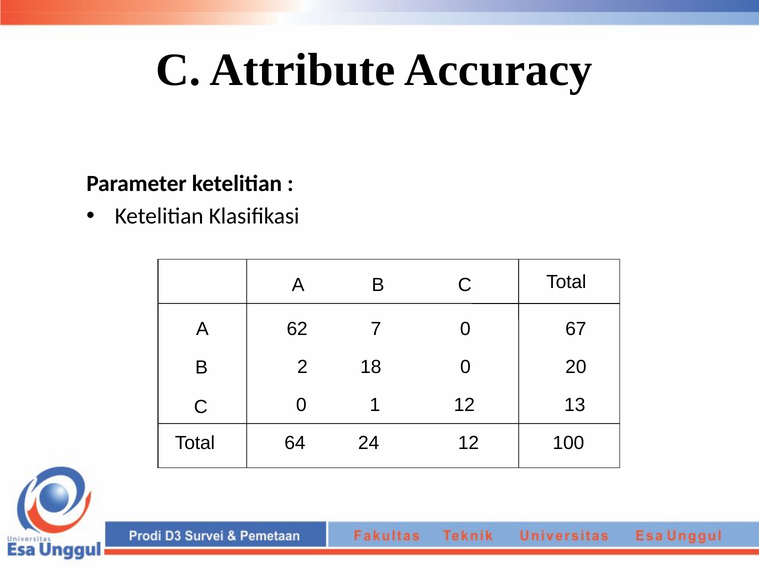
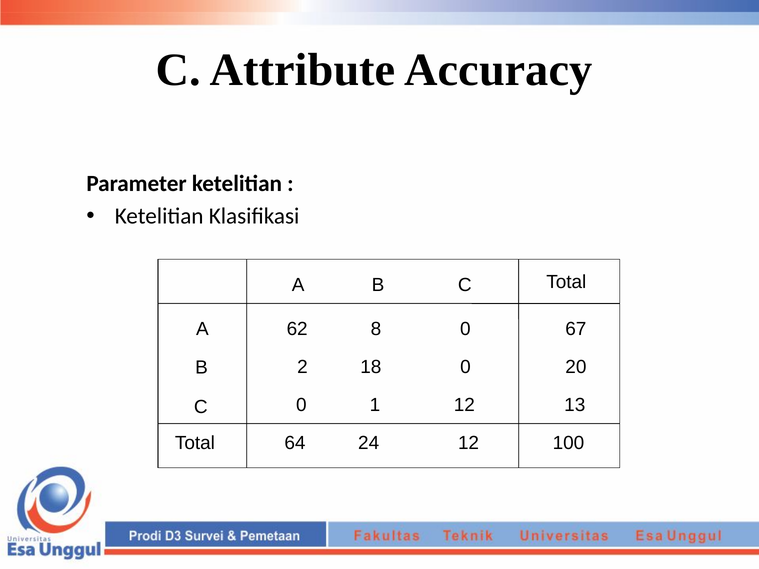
7: 7 -> 8 (376, 329)
